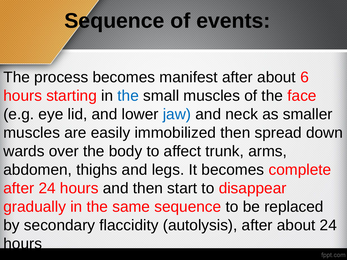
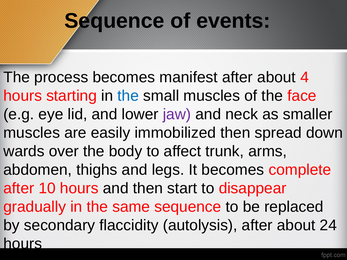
6: 6 -> 4 (305, 77)
jaw colour: blue -> purple (177, 114)
after 24: 24 -> 10 (47, 188)
